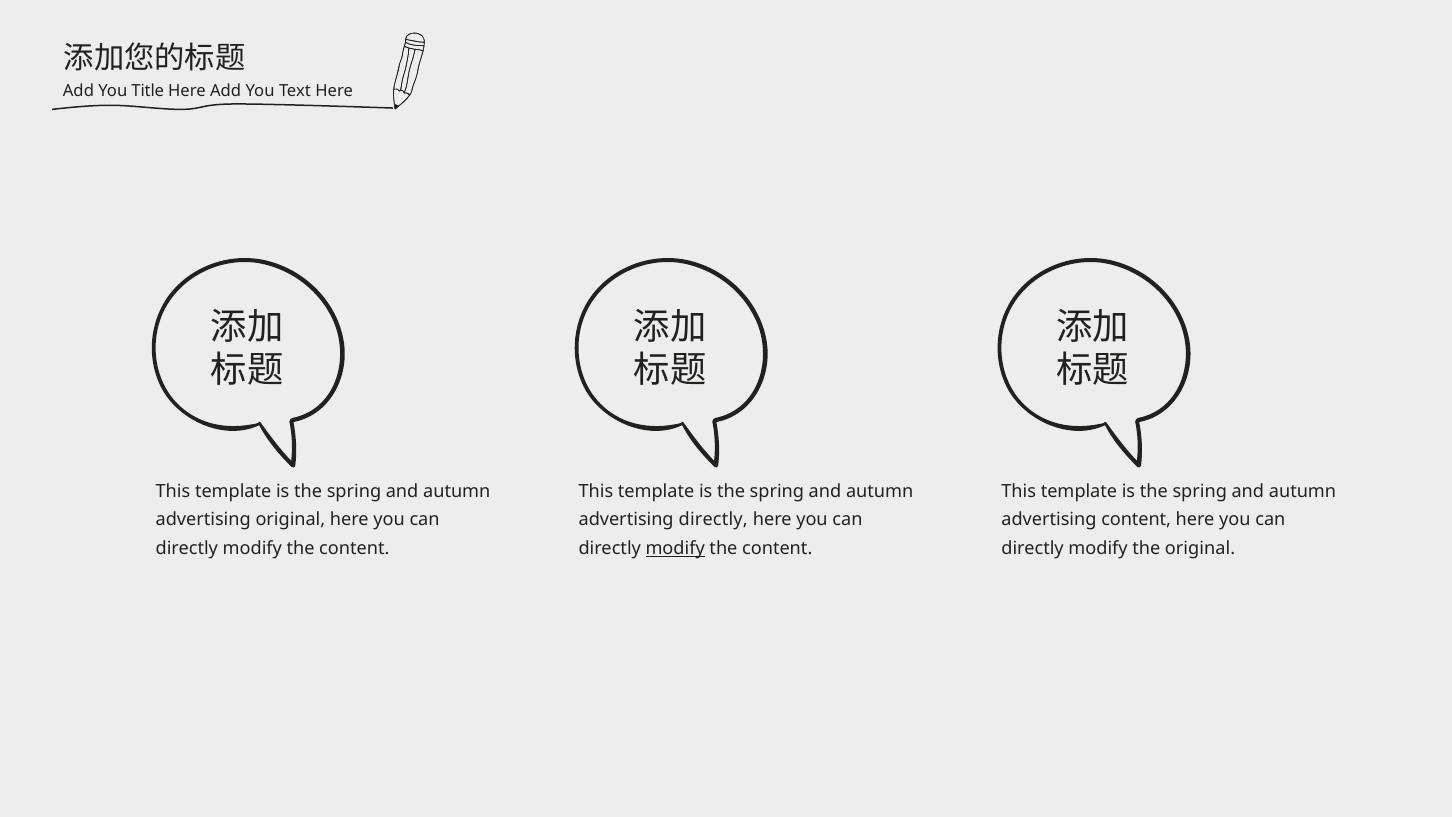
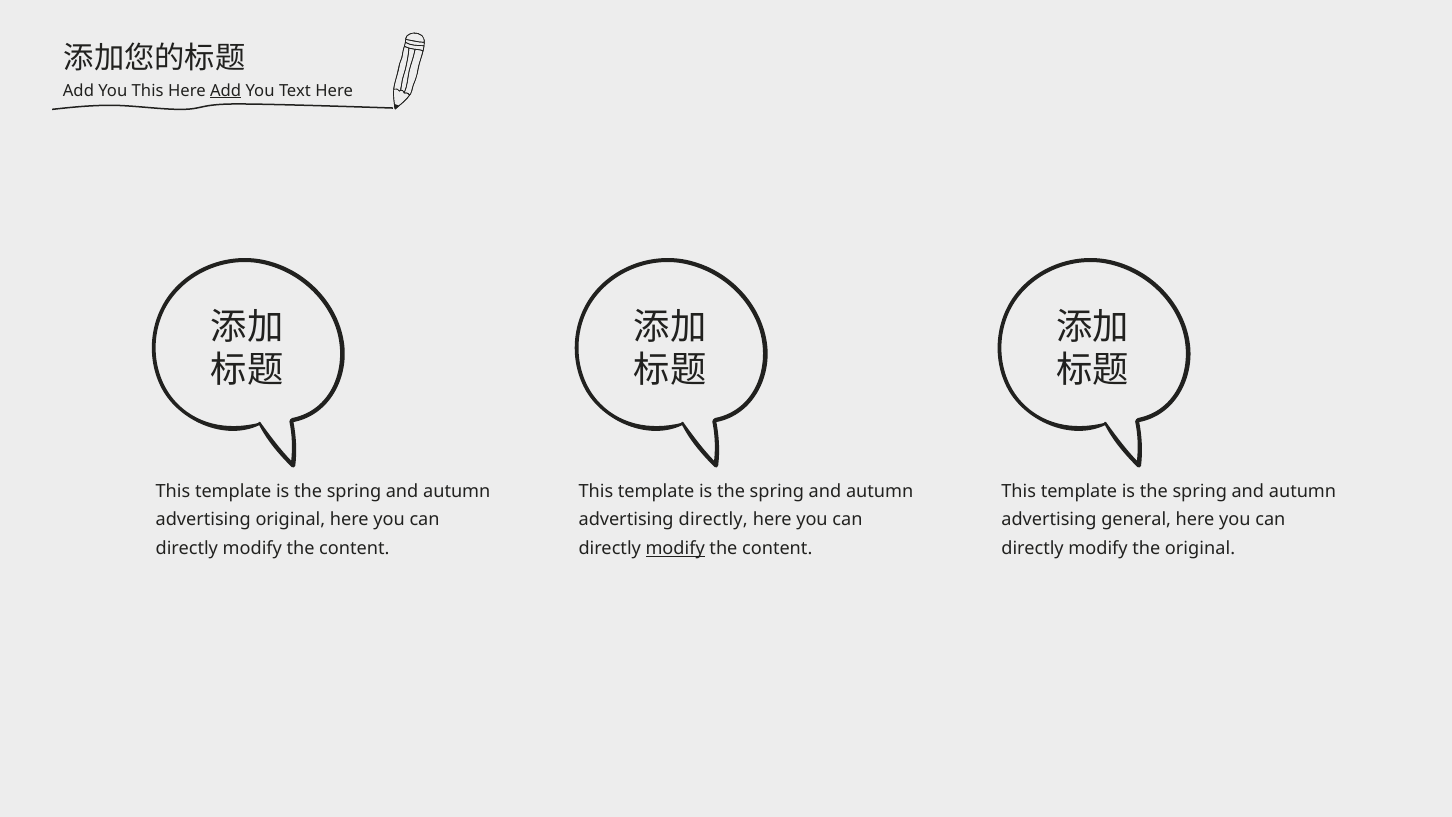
You Title: Title -> This (148, 91)
Add underline: none -> present (226, 91)
advertising content: content -> general (1136, 520)
